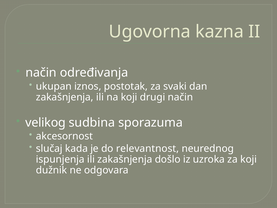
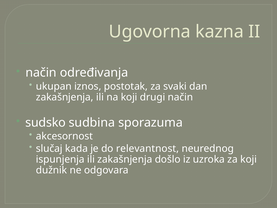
velikog: velikog -> sudsko (46, 122)
